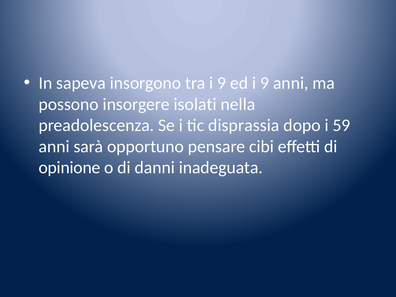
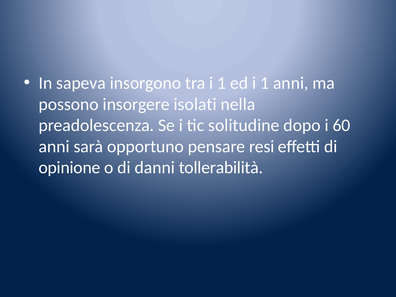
tra i 9: 9 -> 1 (222, 83)
ed i 9: 9 -> 1 (265, 83)
disprassia: disprassia -> solitudine (244, 125)
59: 59 -> 60 (341, 125)
cibi: cibi -> resi (262, 146)
inadeguata: inadeguata -> tollerabilità (221, 168)
